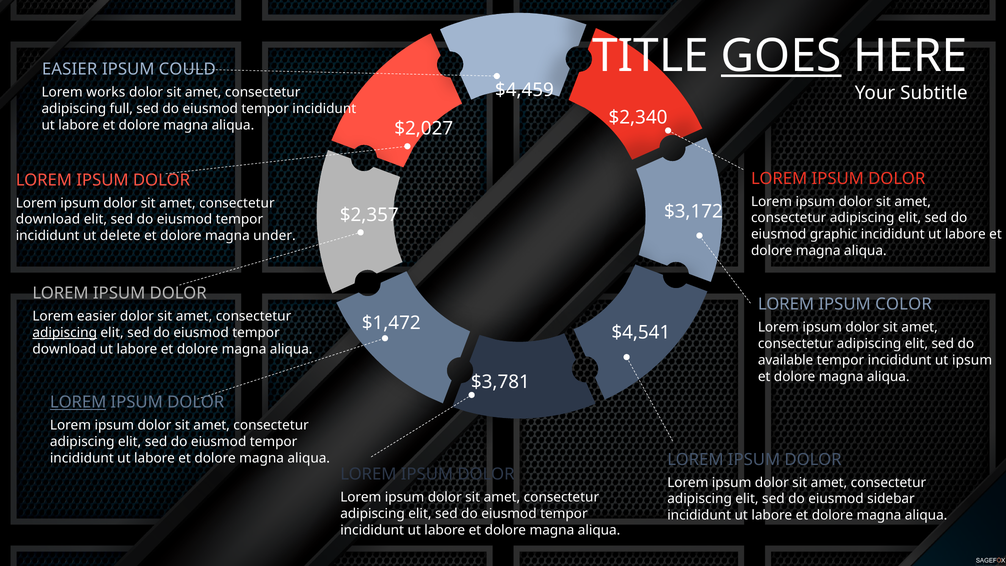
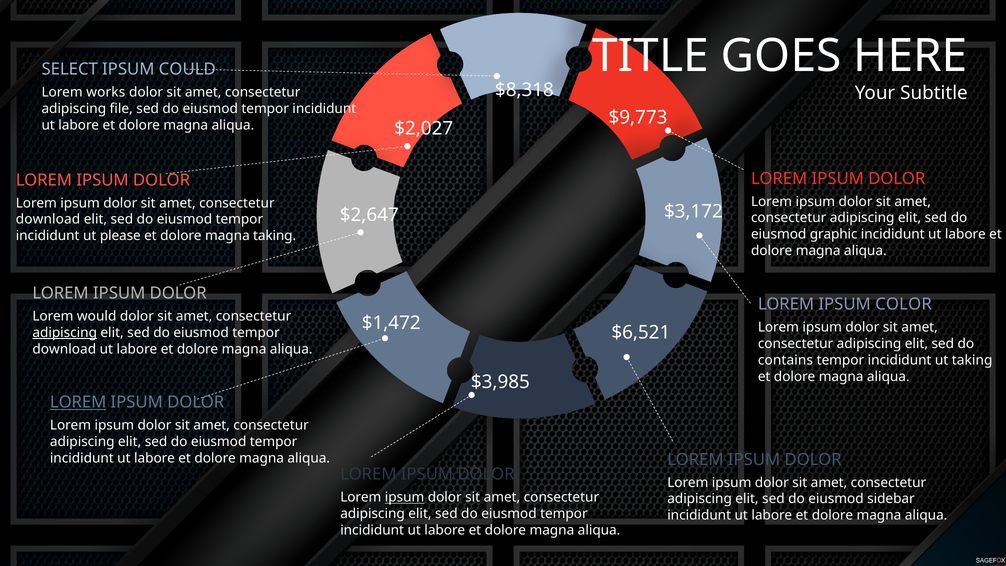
GOES underline: present -> none (781, 56)
EASIER: EASIER -> SELECT (70, 69)
$4,459: $4,459 -> $8,318 (524, 90)
full: full -> file (121, 109)
$2,340: $2,340 -> $9,773 (638, 118)
$2,357: $2,357 -> $2,647 (369, 215)
delete: delete -> please (120, 236)
magna under: under -> taking (275, 236)
Lorem easier: easier -> would (97, 316)
$4,541: $4,541 -> $6,521 (641, 333)
available: available -> contains (785, 360)
ut ipsum: ipsum -> taking (972, 360)
$3,781: $3,781 -> $3,985 (500, 382)
ipsum underline: none -> present (405, 497)
